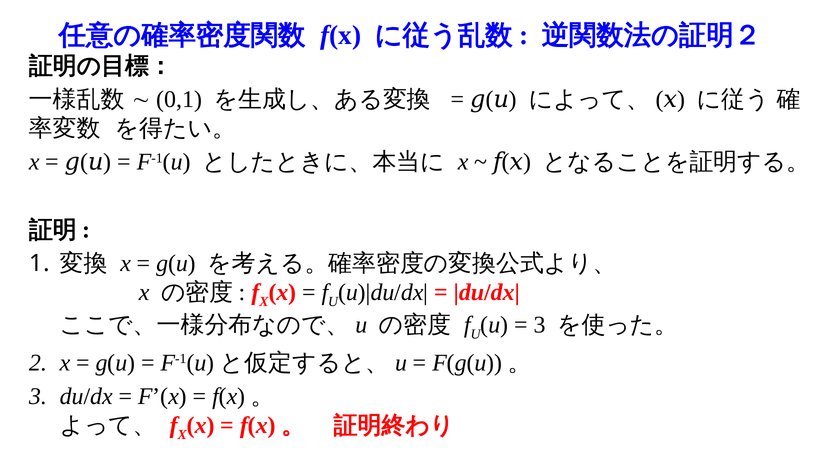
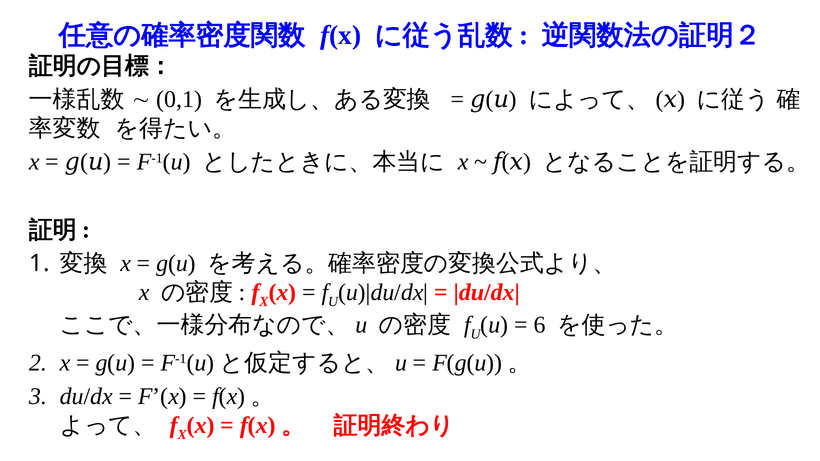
3: 3 -> 6 (540, 325)
